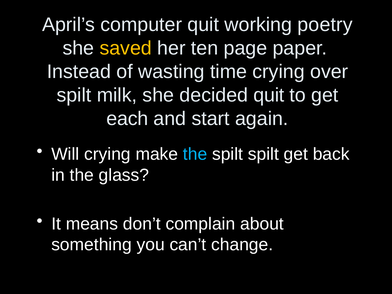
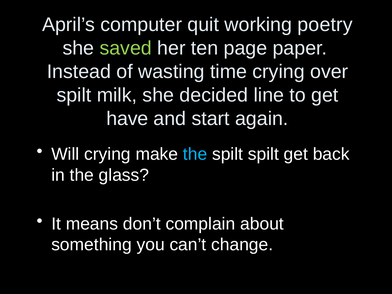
saved colour: yellow -> light green (126, 48)
decided quit: quit -> line (269, 95)
each: each -> have (127, 119)
